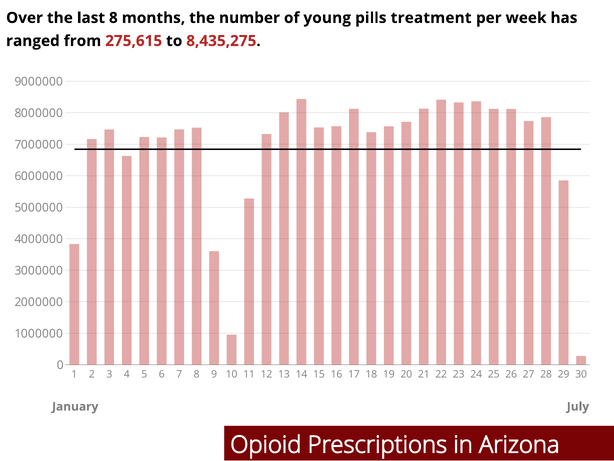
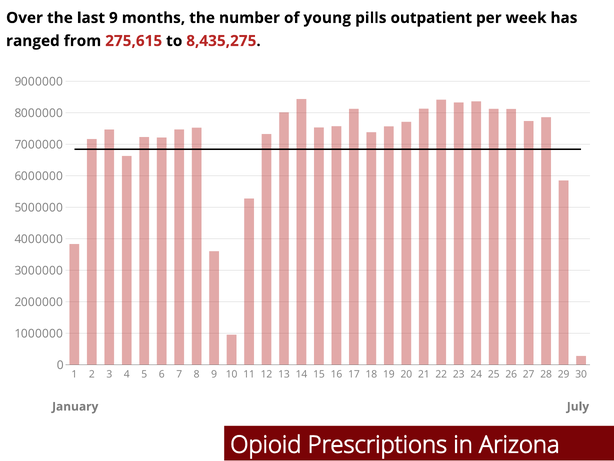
last 8: 8 -> 9 (113, 18)
treatment: treatment -> outpatient (431, 18)
